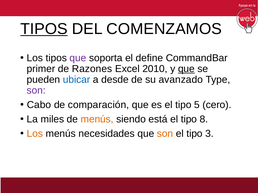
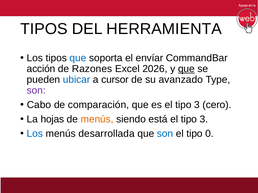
TIPOS underline: present -> none (44, 29)
COMENZAMOS: COMENZAMOS -> HERRAMIENTA (164, 29)
que colour: purple -> blue (78, 58)
define: define -> envíar (149, 58)
primer: primer -> acción (41, 69)
2010: 2010 -> 2026 (155, 69)
desde: desde -> cursor (115, 80)
es el tipo 5: 5 -> 3 (197, 105)
miles: miles -> hojas (52, 120)
8: 8 -> 3 (204, 120)
Los colour: orange -> blue (35, 134)
necesidades: necesidades -> desarrollada (107, 134)
son colour: orange -> blue (165, 134)
3: 3 -> 0 (210, 134)
